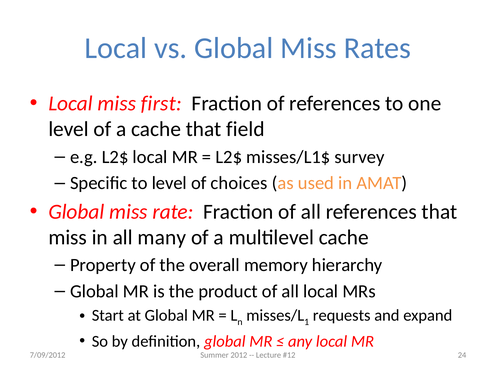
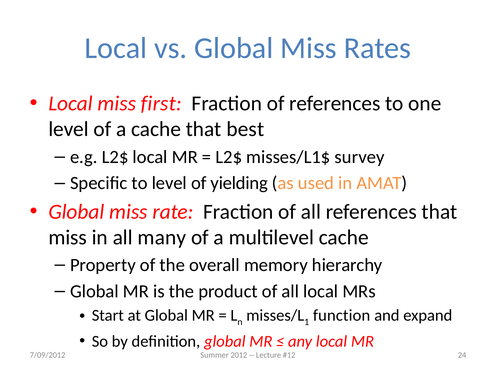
field: field -> best (245, 129)
choices: choices -> yielding (239, 183)
requests: requests -> function (342, 315)
